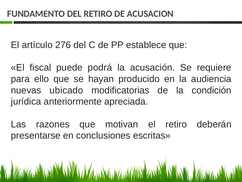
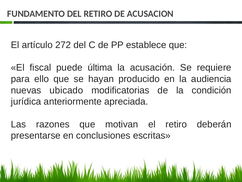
276: 276 -> 272 (63, 45)
podrá: podrá -> última (100, 67)
